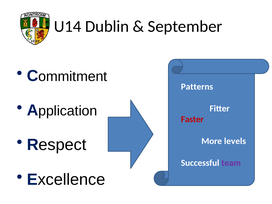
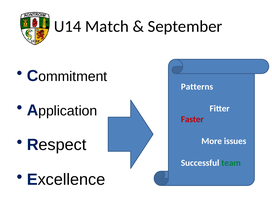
Dublin: Dublin -> Match (107, 26)
levels: levels -> issues (235, 141)
team colour: purple -> green (231, 163)
